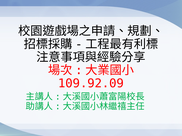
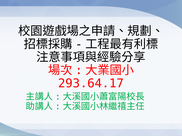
109.92.09: 109.92.09 -> 293.64.17 (91, 84)
